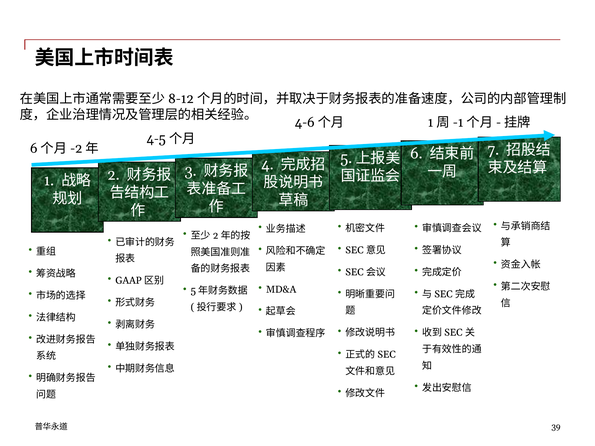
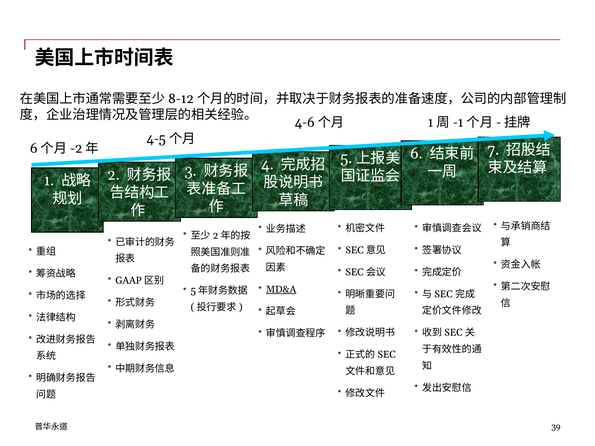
MD&A underline: none -> present (281, 290)
